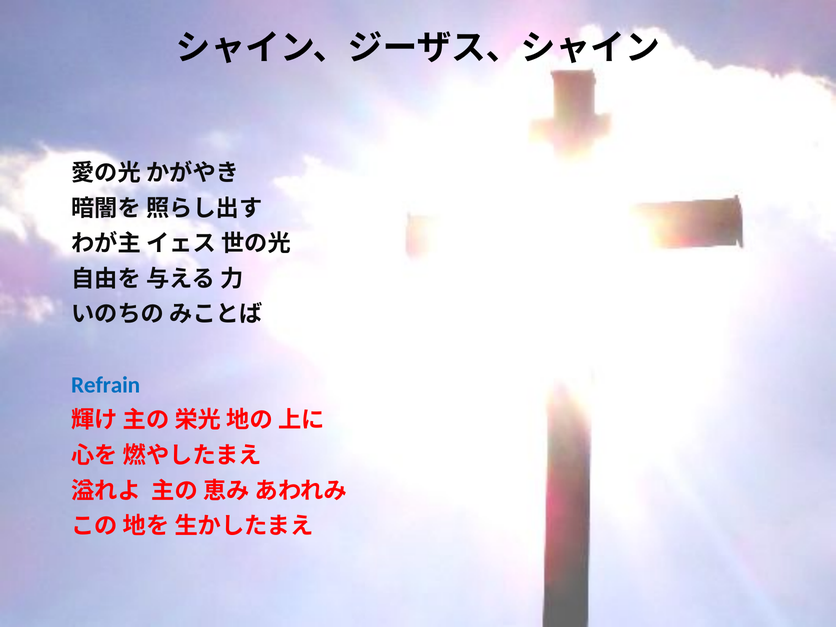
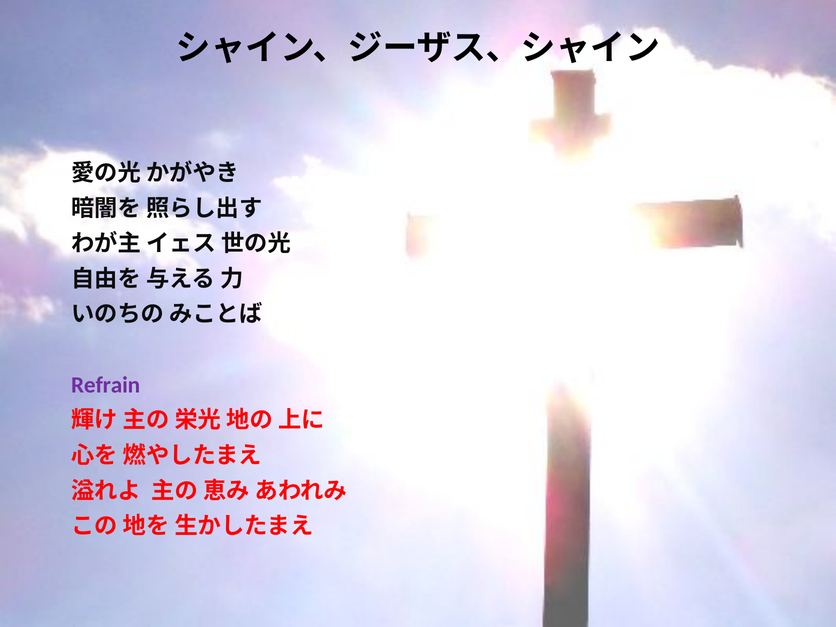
Refrain colour: blue -> purple (106, 385)
